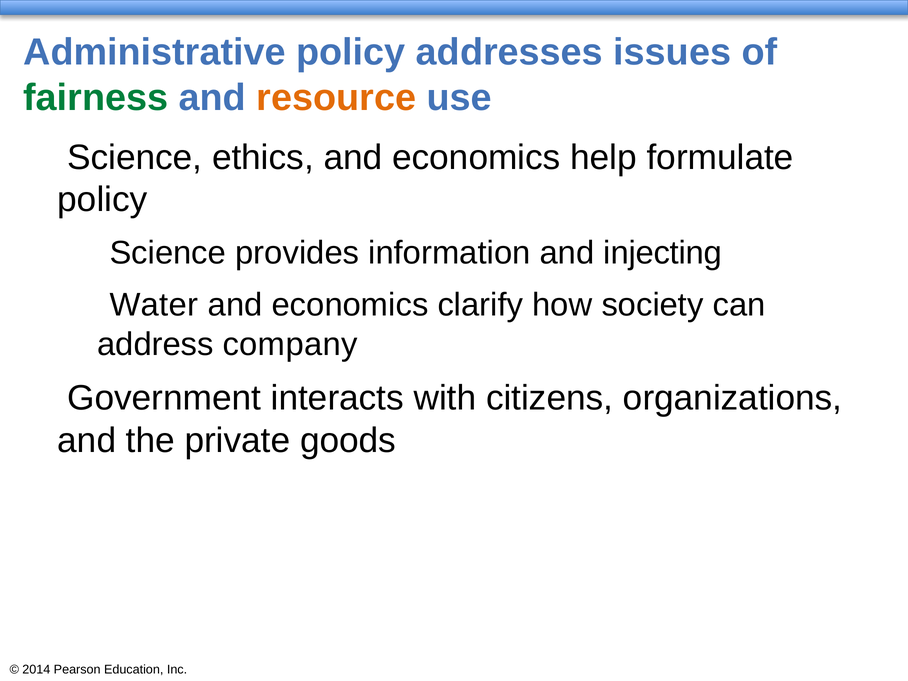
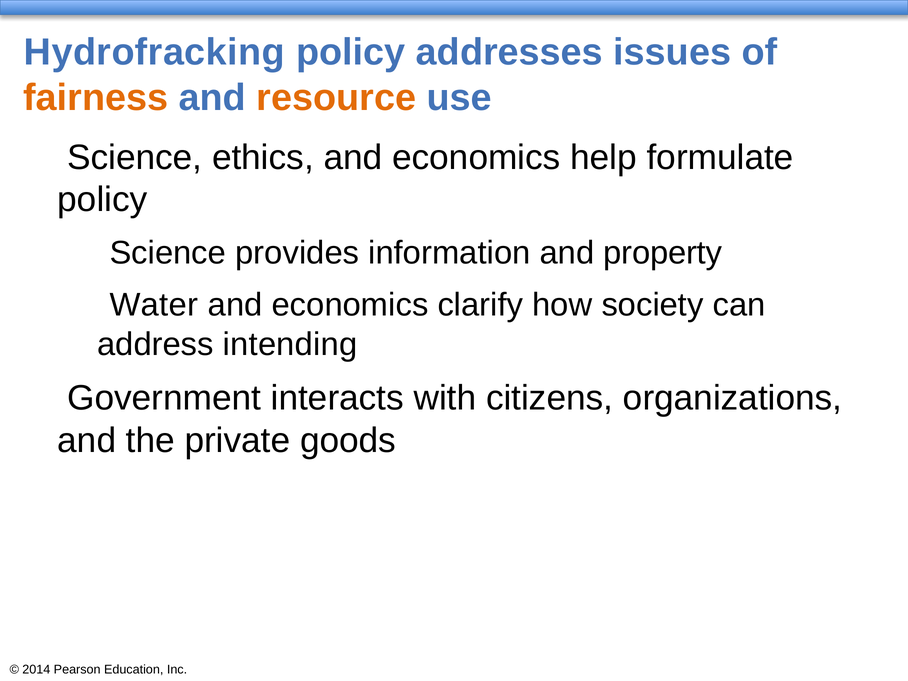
Administrative: Administrative -> Hydrofracking (154, 52)
fairness colour: green -> orange (96, 98)
injecting: injecting -> property (663, 253)
company: company -> intending (290, 344)
